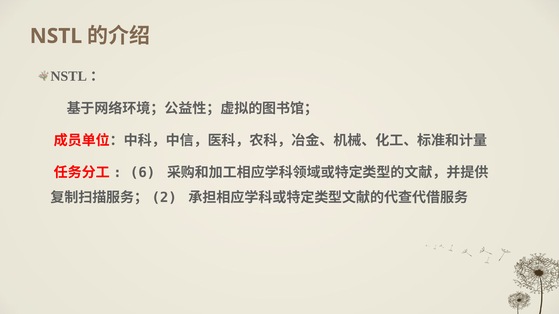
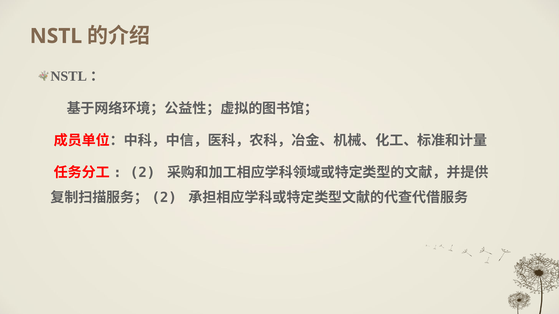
6: 6 -> 2 (143, 173)
